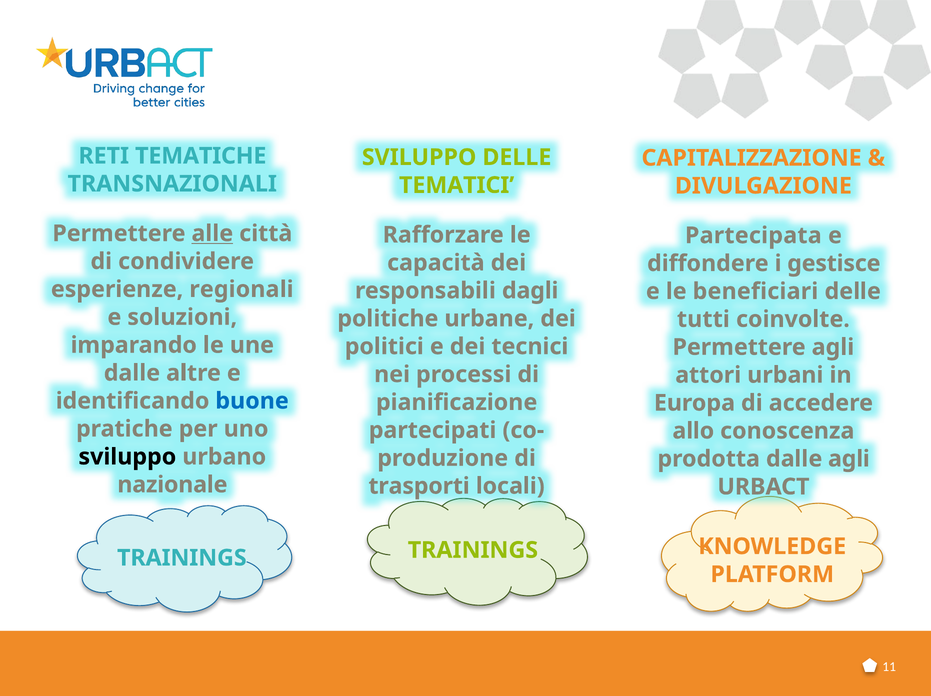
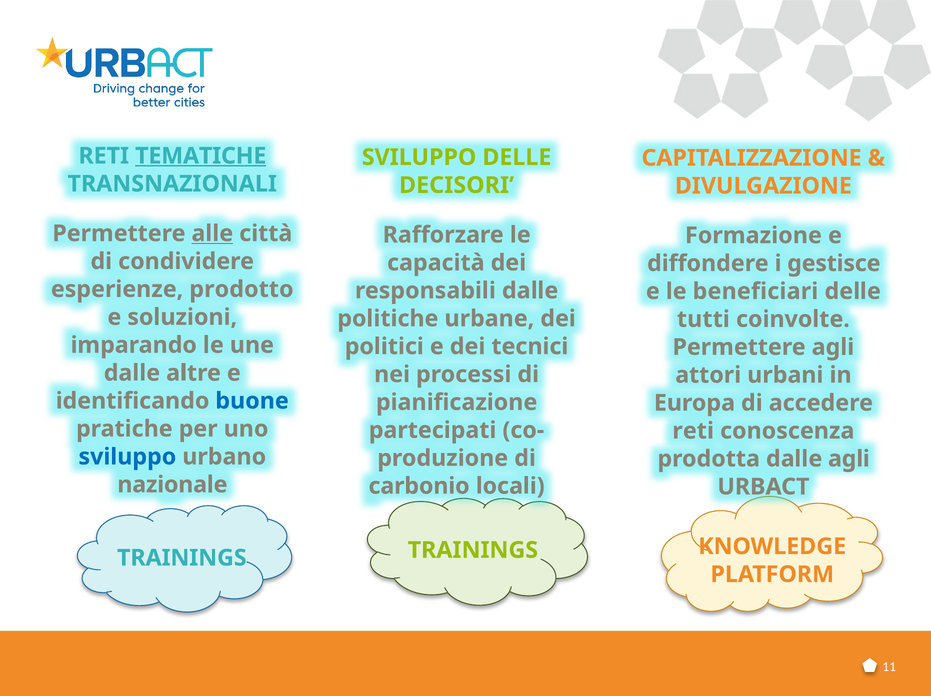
TEMATICHE underline: none -> present (201, 156)
TEMATICI: TEMATICI -> DECISORI (457, 185)
Partecipata: Partecipata -> Formazione (753, 236)
regionali: regionali -> prodotto (241, 289)
responsabili dagli: dagli -> dalle (530, 291)
allo: allo -> reti (693, 431)
sviluppo colour: black -> blue (127, 457)
trasporti: trasporti -> carbonio (419, 486)
